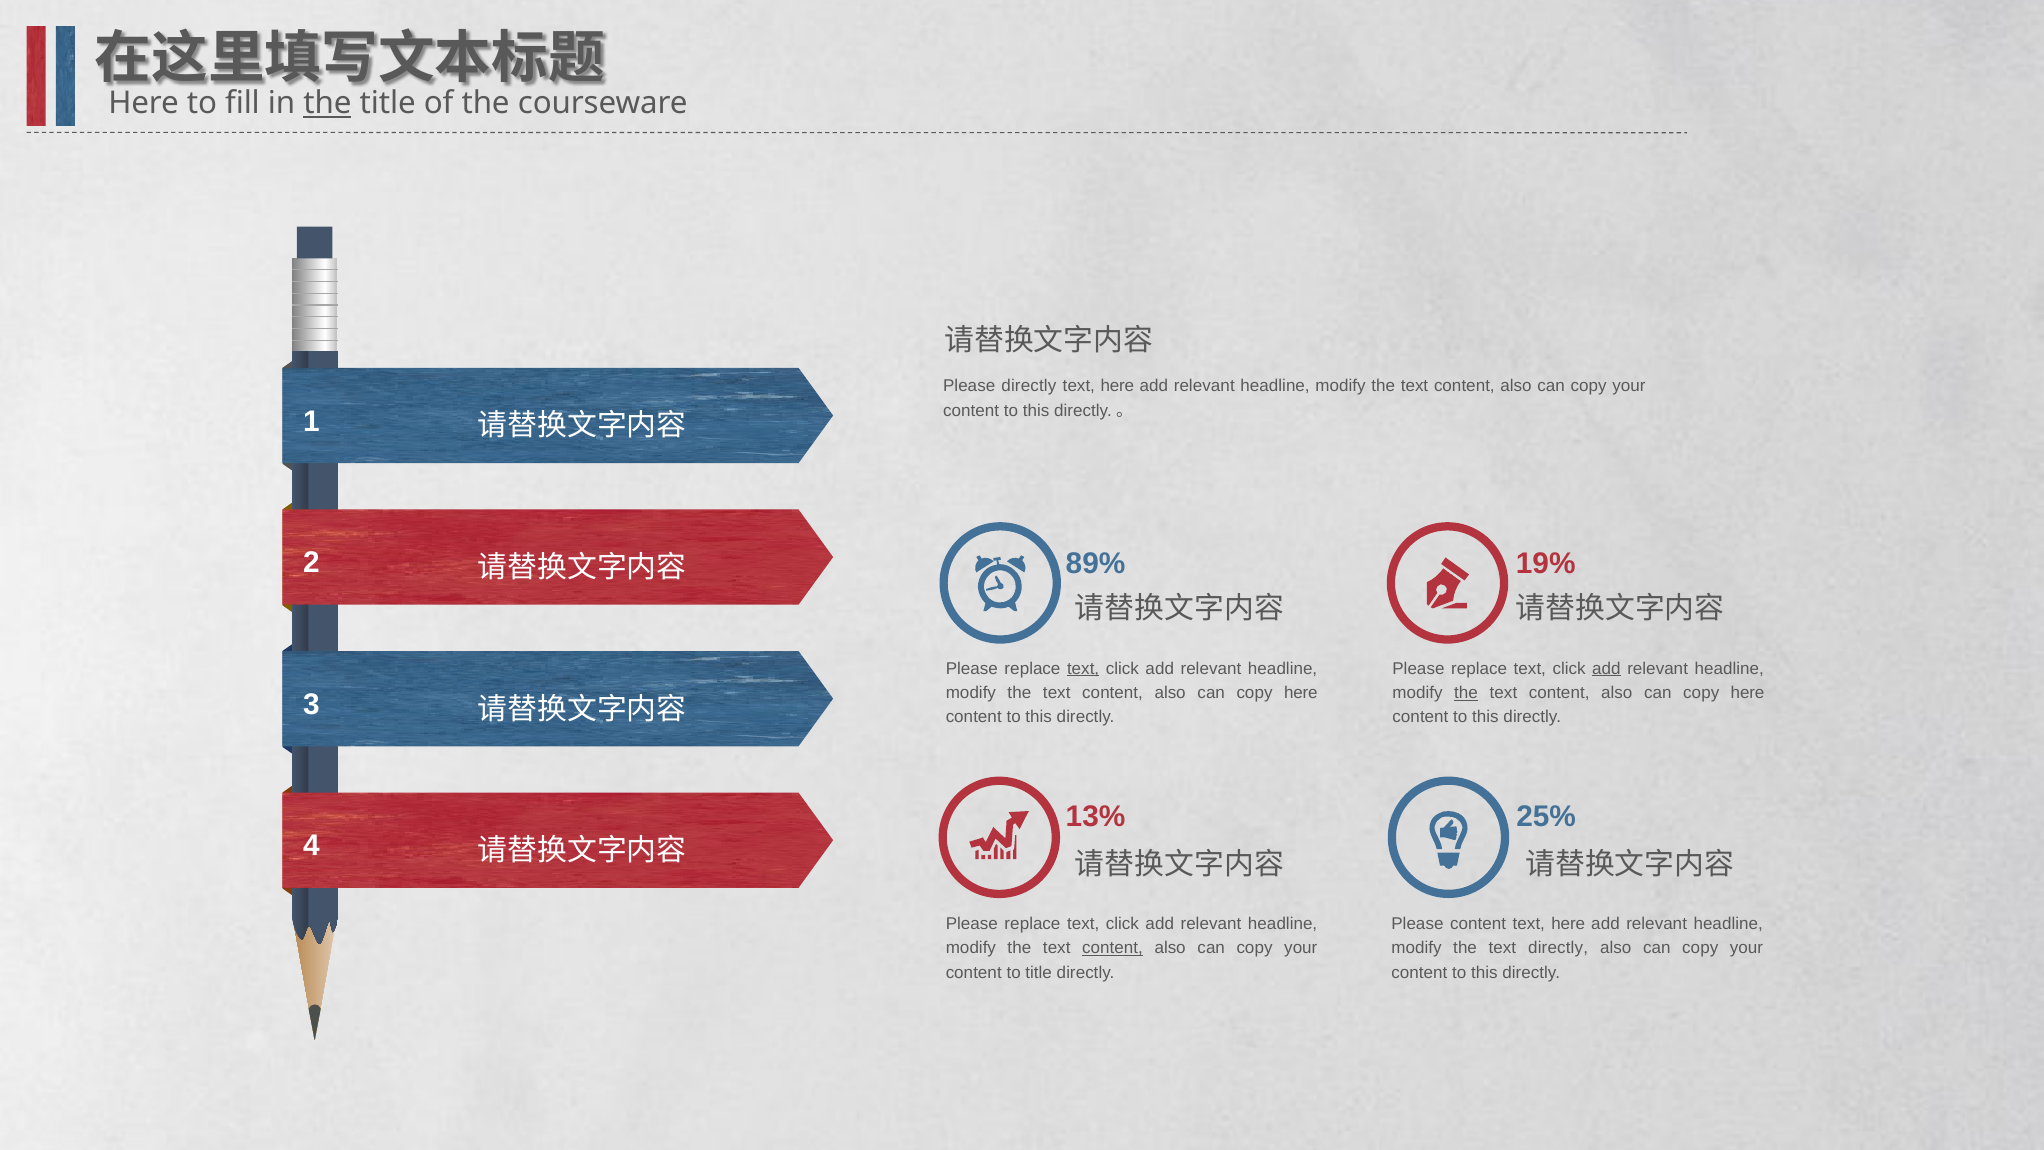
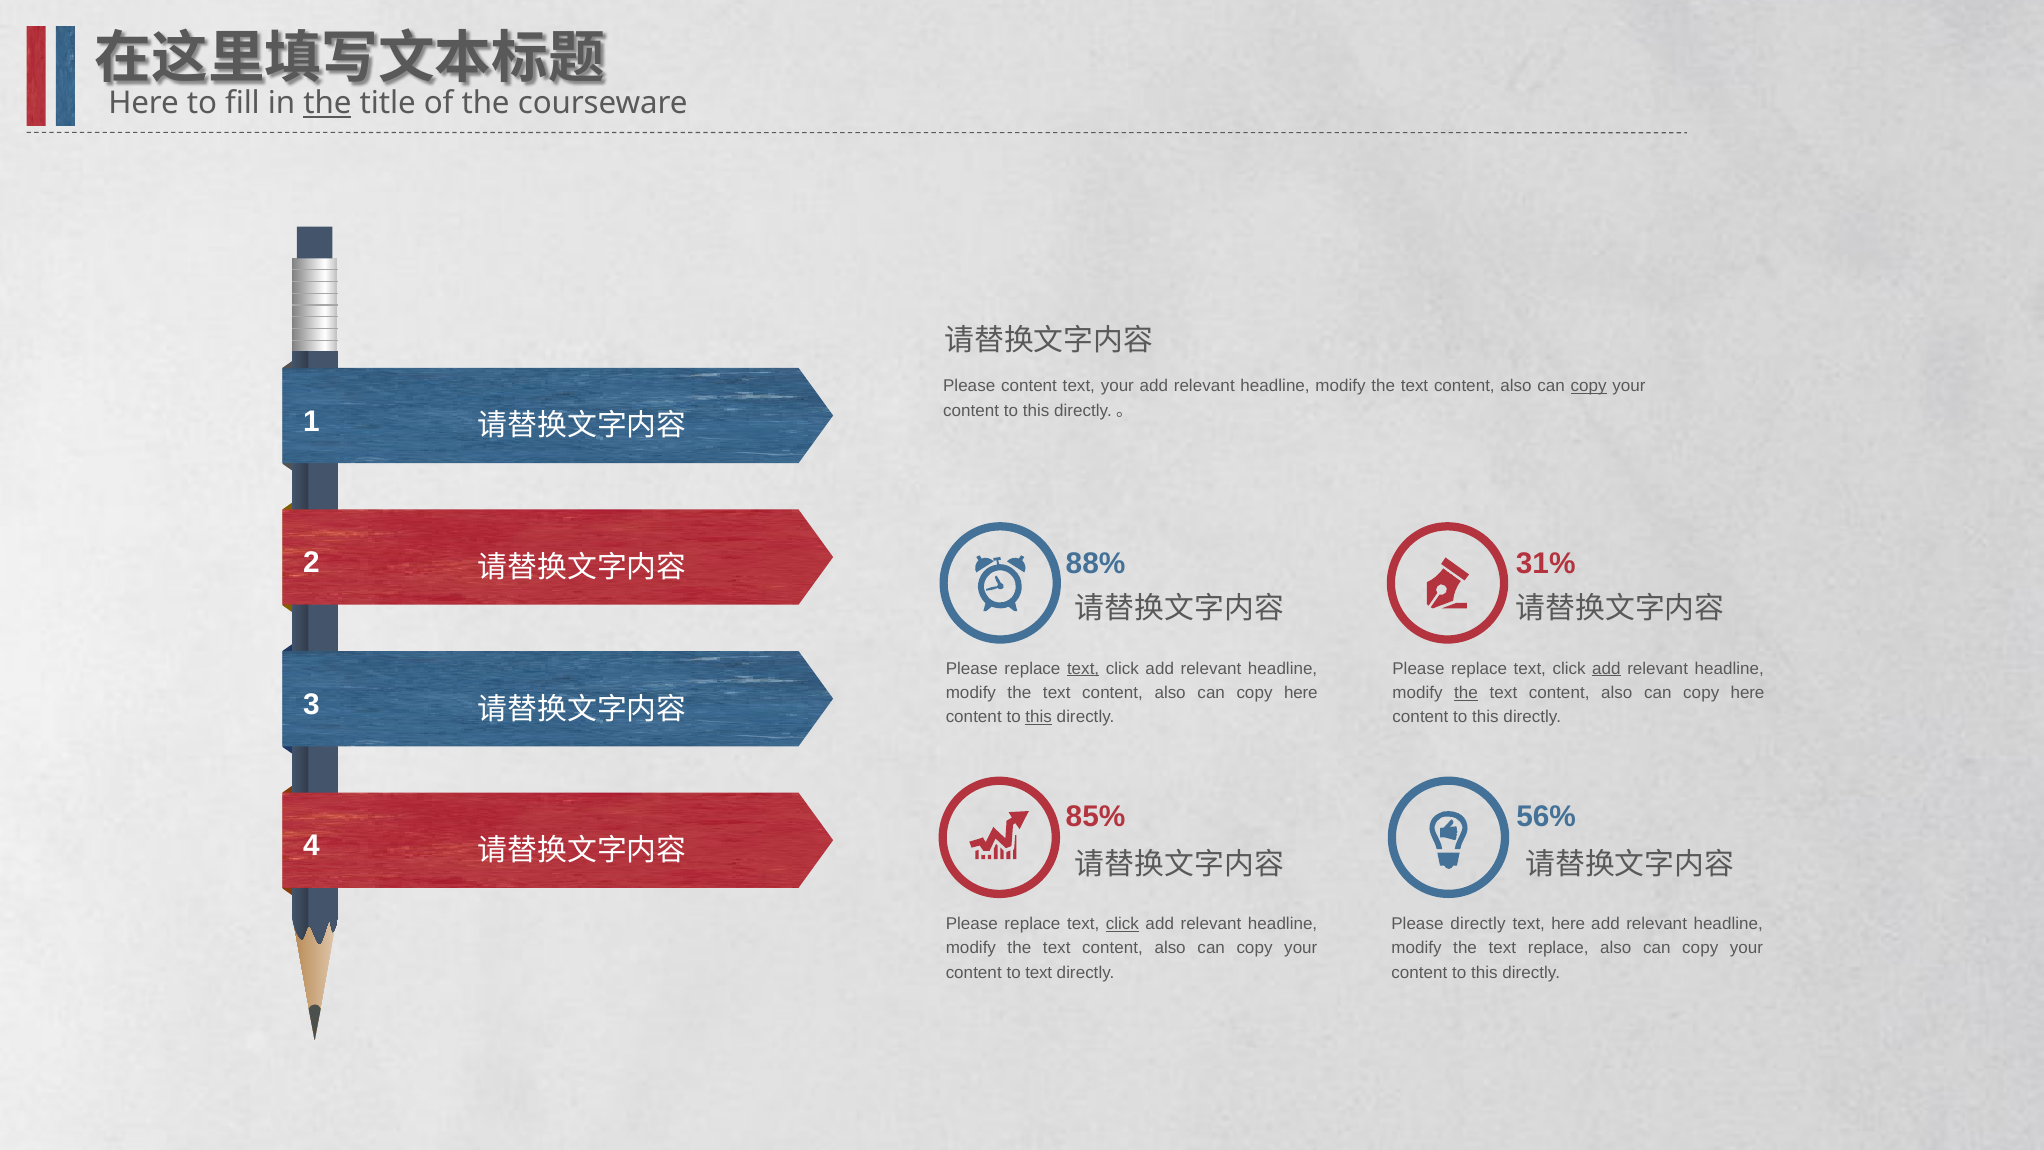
Please directly: directly -> content (1029, 386)
here: here -> your (1117, 386)
copy underline: none -> present (1589, 386)
89%: 89% -> 88% (1096, 563)
19%: 19% -> 31% (1546, 563)
this underline: none -> present (1039, 717)
13%: 13% -> 85% (1096, 816)
25%: 25% -> 56% (1546, 816)
click underline: none -> present (1122, 924)
Please content: content -> directly (1478, 924)
content underline: present -> none (1113, 948)
text directly: directly -> replace (1558, 948)
to title: title -> text (1039, 973)
